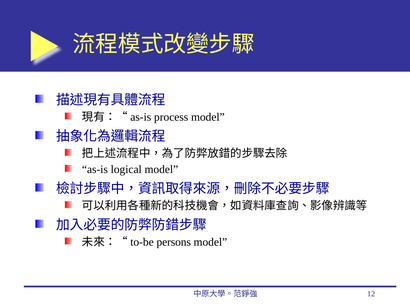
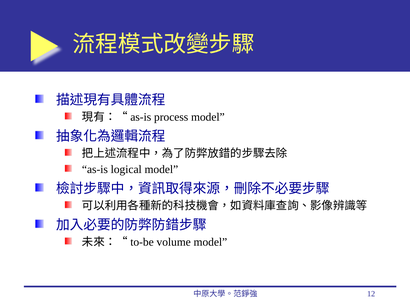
persons: persons -> volume (174, 242)
